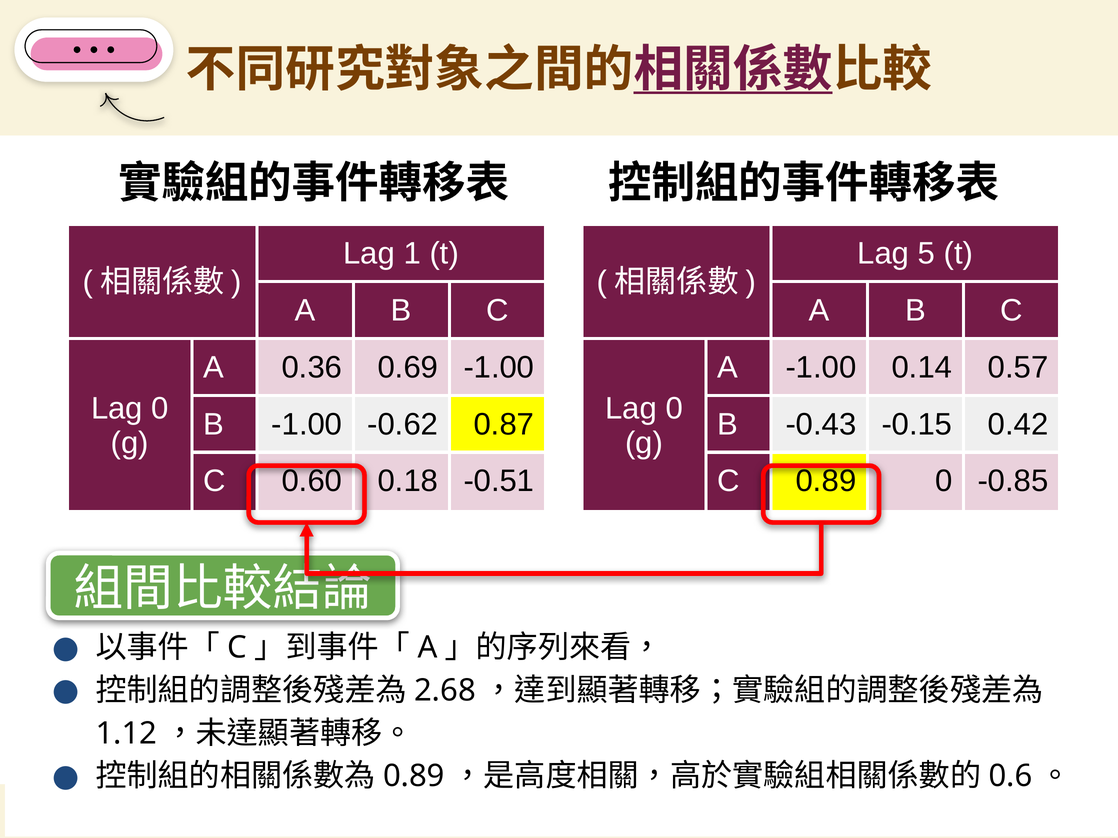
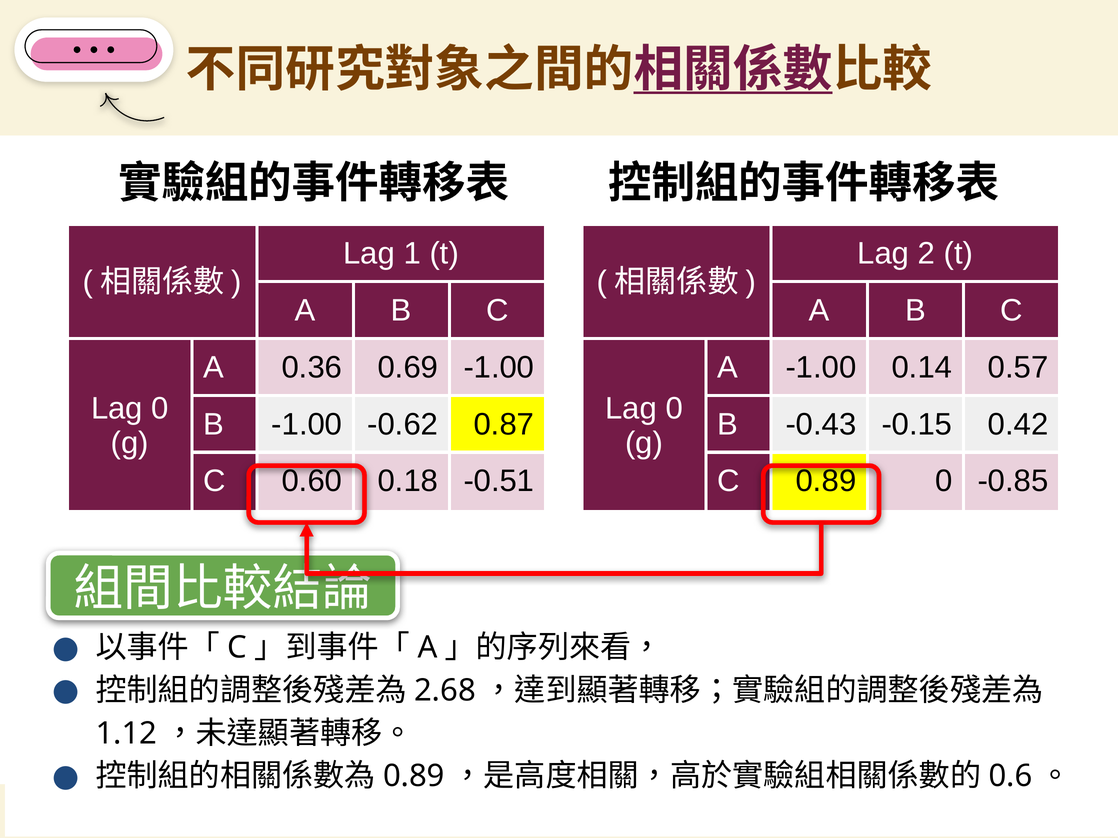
5: 5 -> 2 (927, 254)
